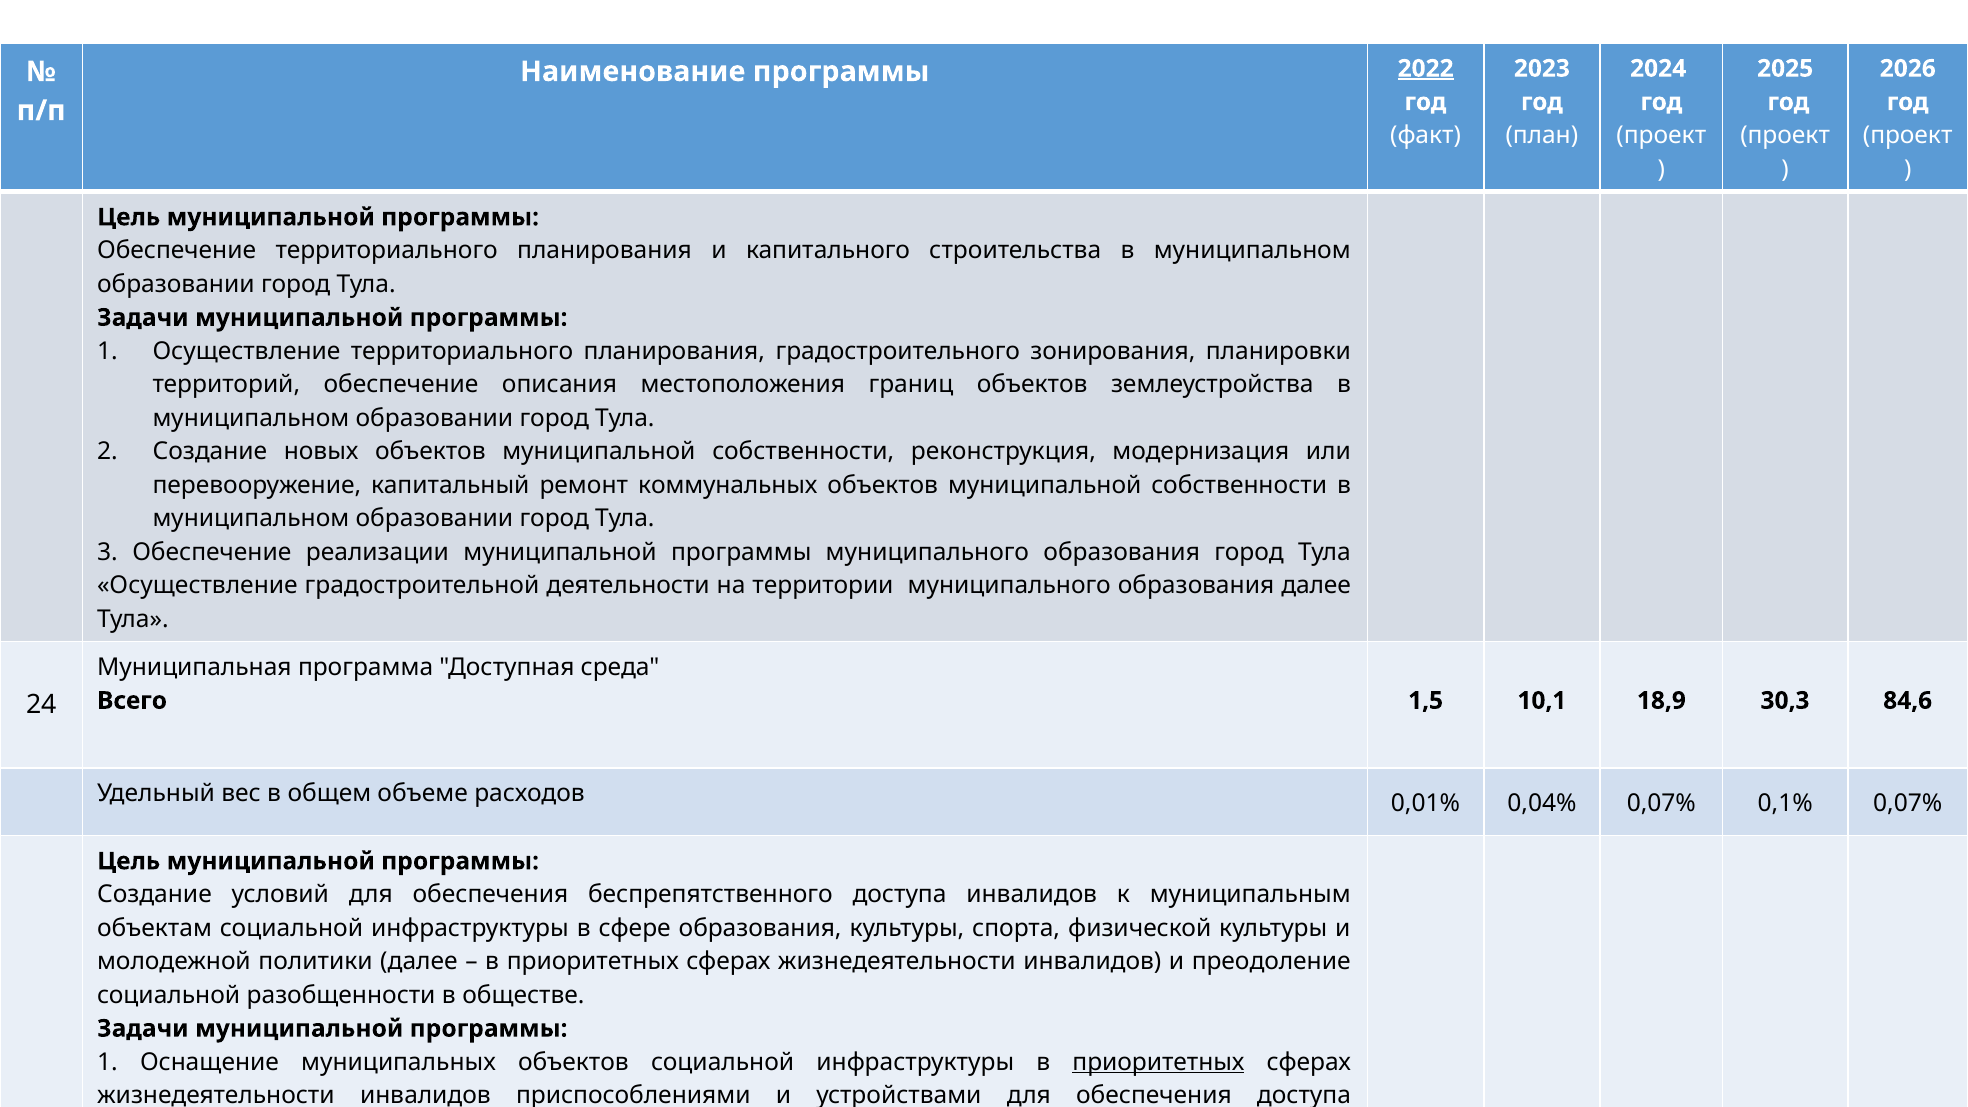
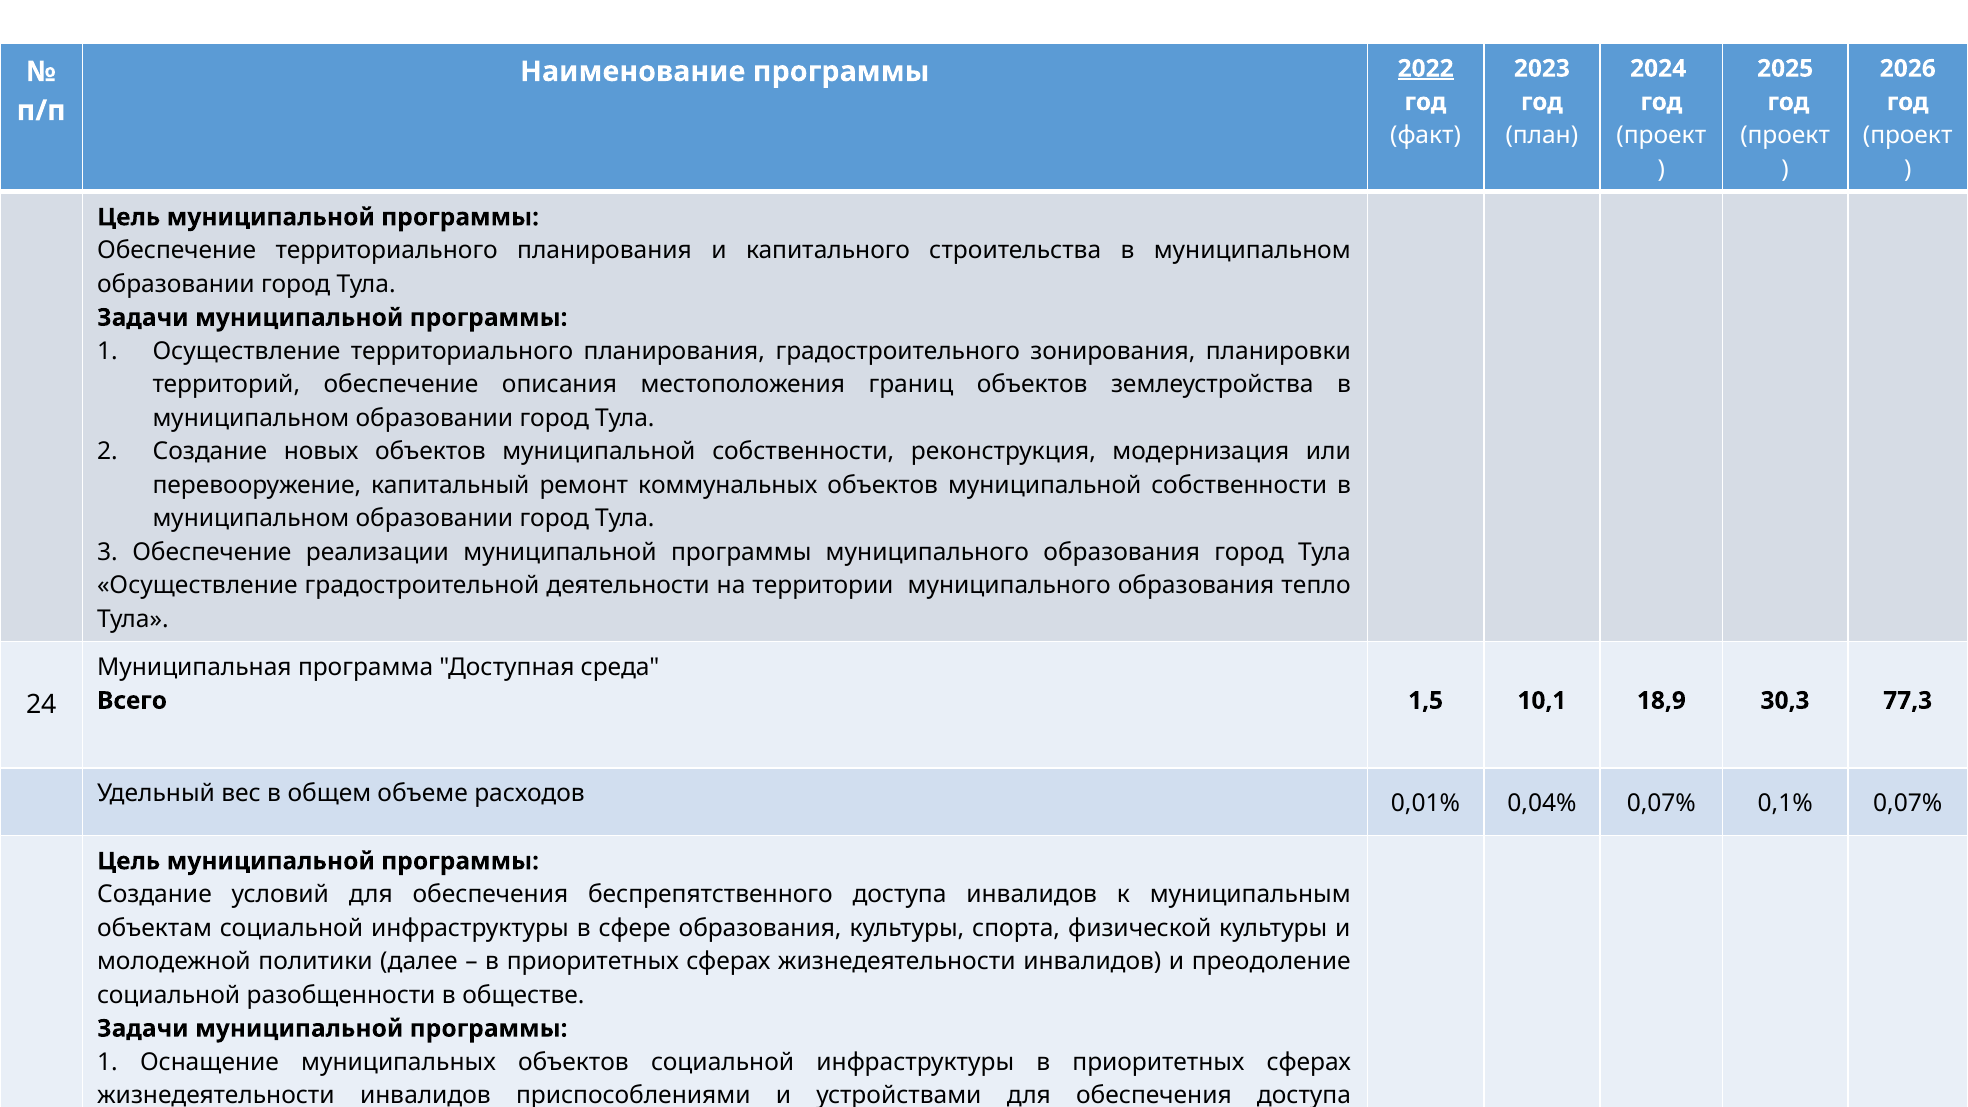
образования далее: далее -> тепло (1316, 585)
84,6: 84,6 -> 77,3 (1908, 701)
приоритетных underline: present -> none (1158, 1062)
